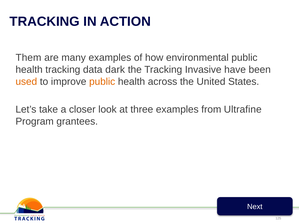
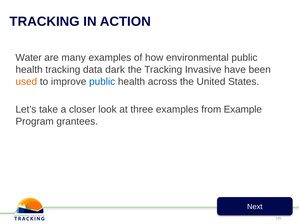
Them: Them -> Water (29, 58)
public colour: orange -> blue (102, 82)
Ultrafine: Ultrafine -> Example (243, 110)
